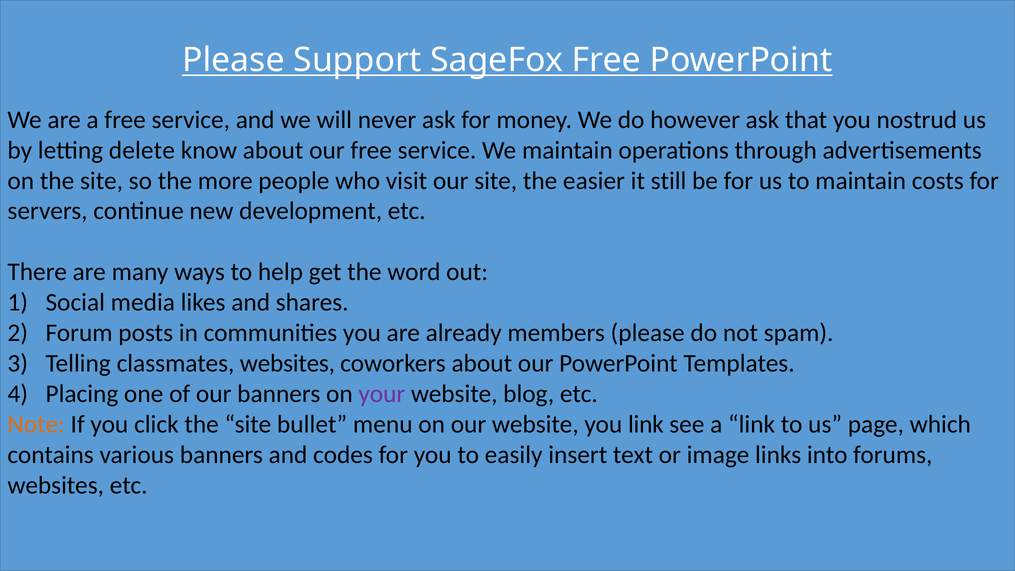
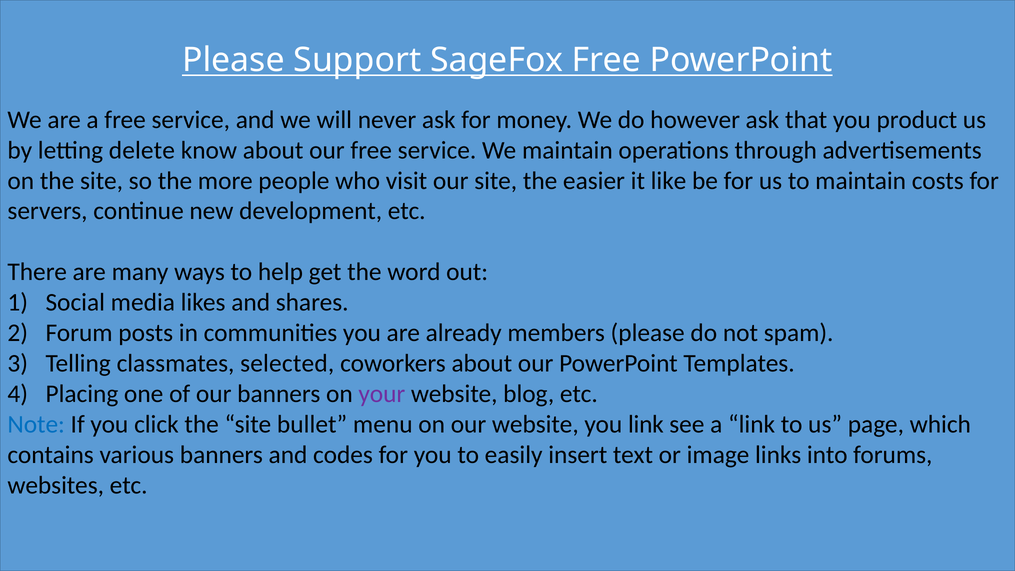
nostrud: nostrud -> product (917, 120)
still: still -> like (669, 181)
classmates websites: websites -> selected (287, 363)
Note colour: orange -> blue (36, 424)
